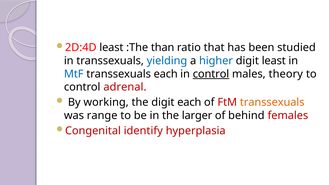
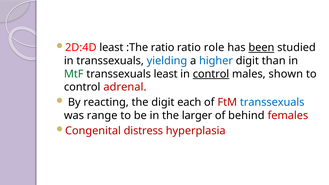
:The than: than -> ratio (163, 48)
that: that -> role (214, 48)
been underline: none -> present (261, 48)
digit least: least -> than (274, 61)
MtF colour: blue -> green (74, 74)
transsexuals each: each -> least (166, 74)
theory: theory -> shown (286, 74)
working: working -> reacting (106, 102)
transsexuals colour: orange -> blue (272, 102)
identify: identify -> distress (143, 131)
